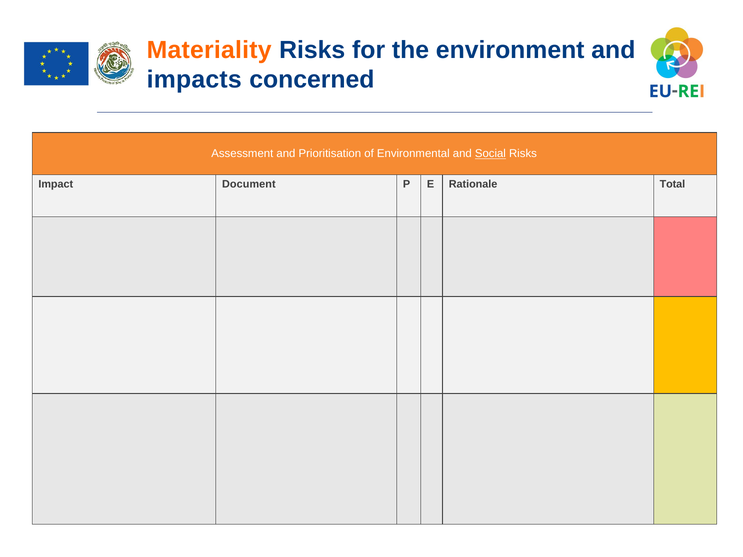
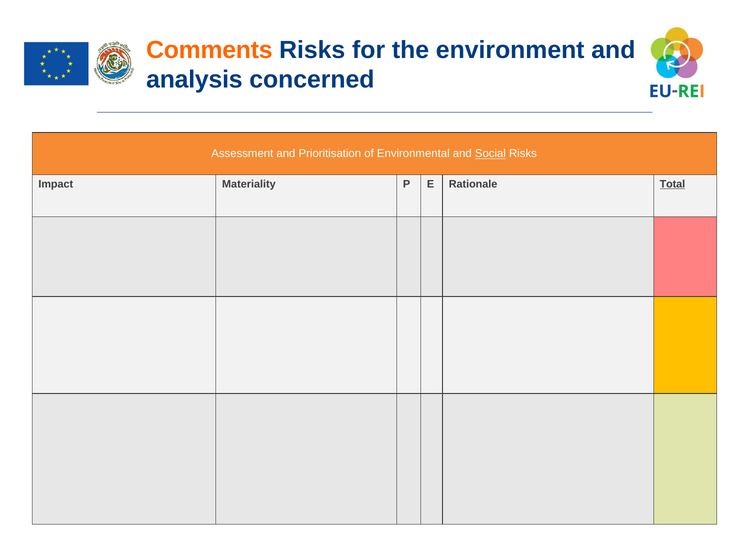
Materiality: Materiality -> Comments (209, 50)
impacts: impacts -> analysis (194, 80)
Document: Document -> Materiality (249, 184)
Total underline: none -> present (672, 184)
